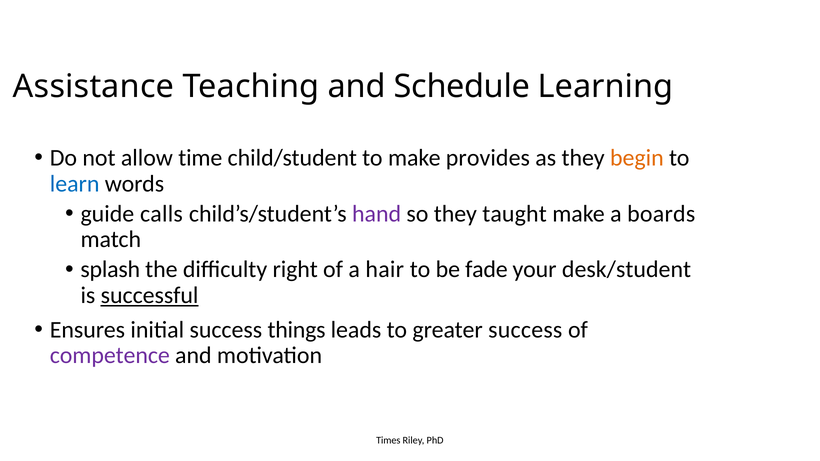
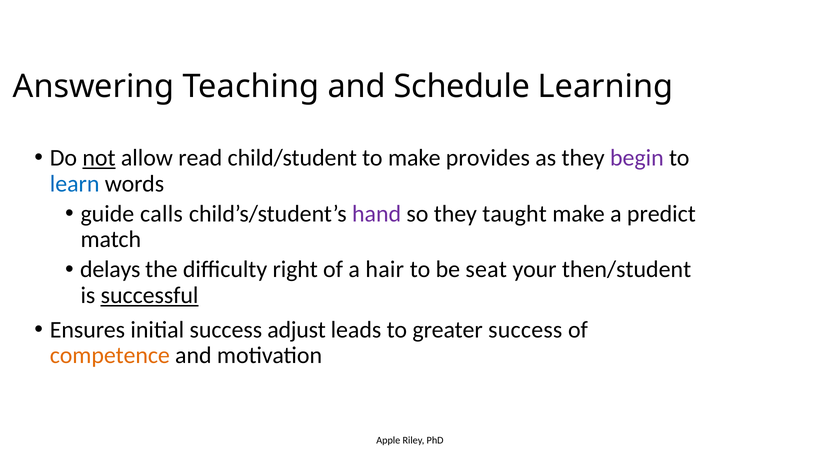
Assistance: Assistance -> Answering (94, 87)
not underline: none -> present (99, 158)
time: time -> read (200, 158)
begin colour: orange -> purple (637, 158)
boards: boards -> predict (661, 214)
splash: splash -> delays (110, 270)
fade: fade -> seat (486, 270)
desk/student: desk/student -> then/student (627, 270)
things: things -> adjust (297, 330)
competence colour: purple -> orange (110, 356)
Times: Times -> Apple (388, 440)
